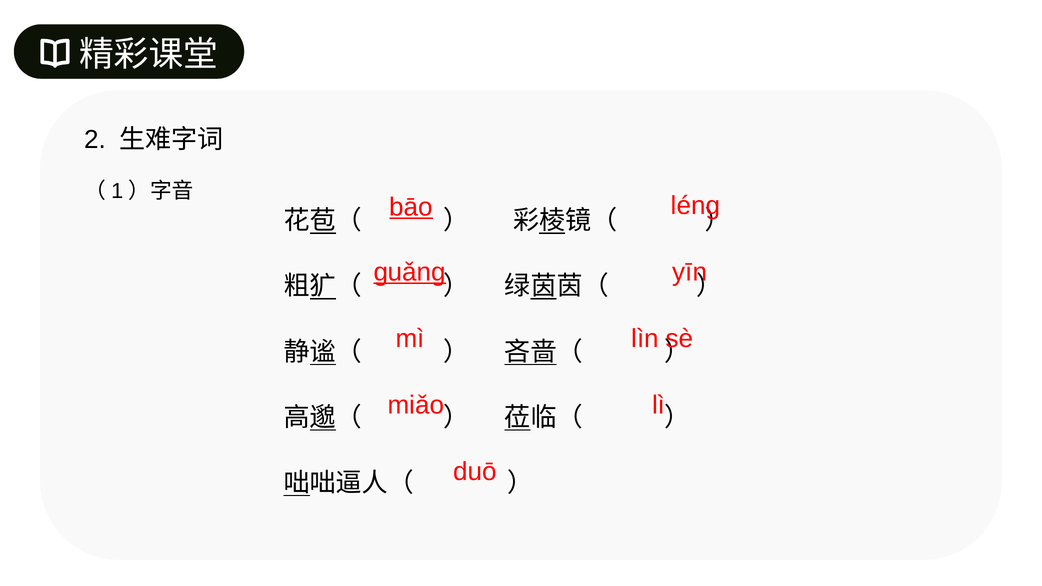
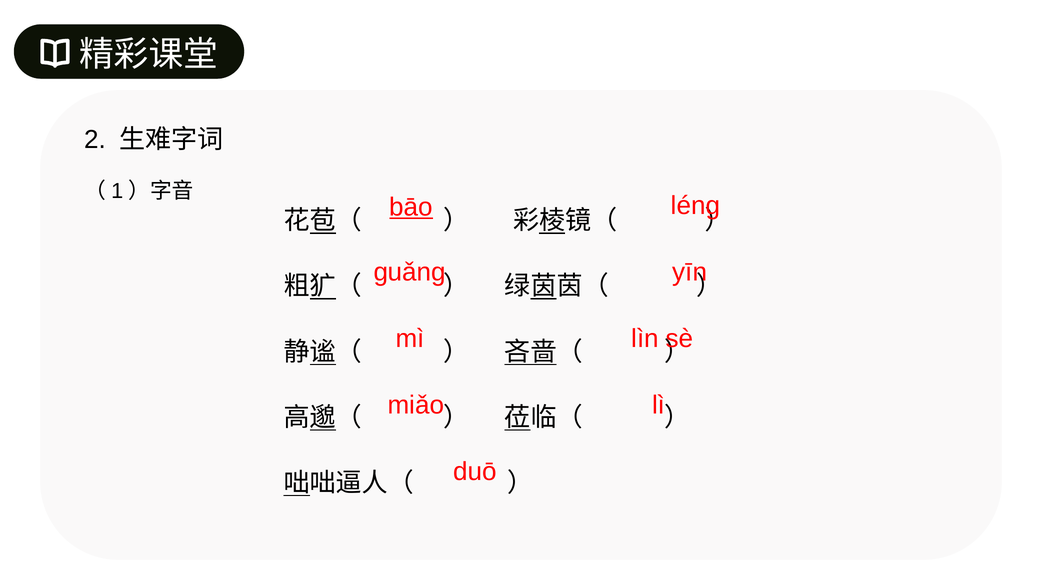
guǎng underline: present -> none (410, 272)
